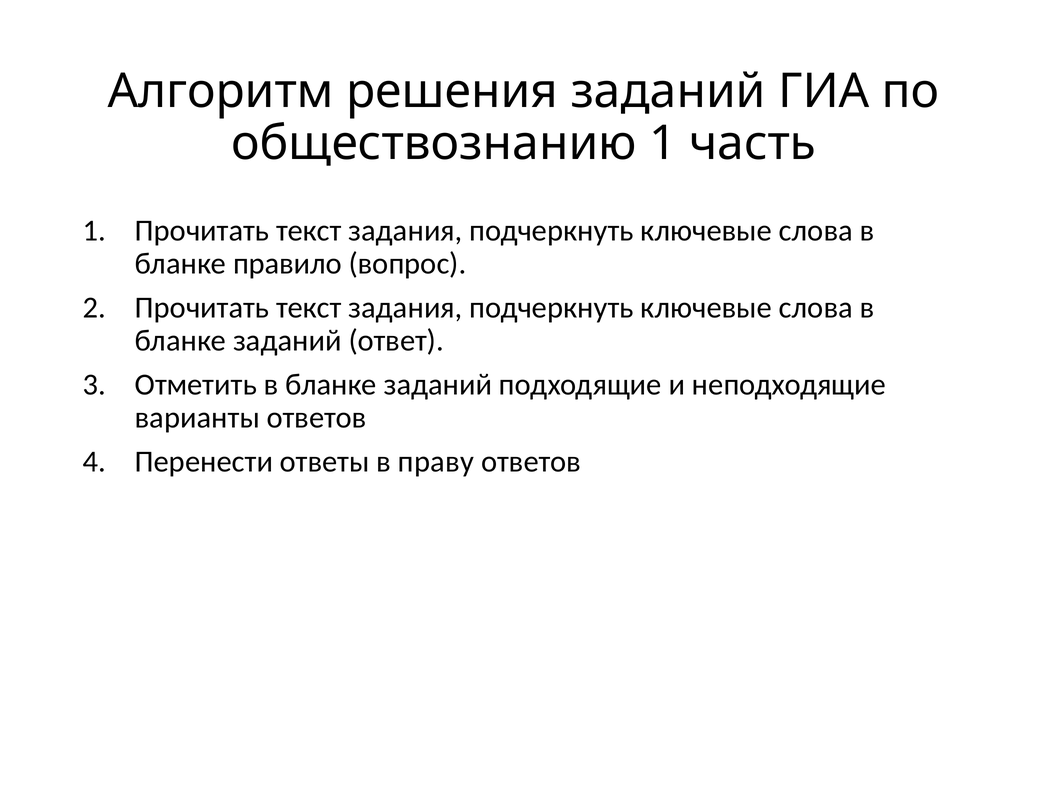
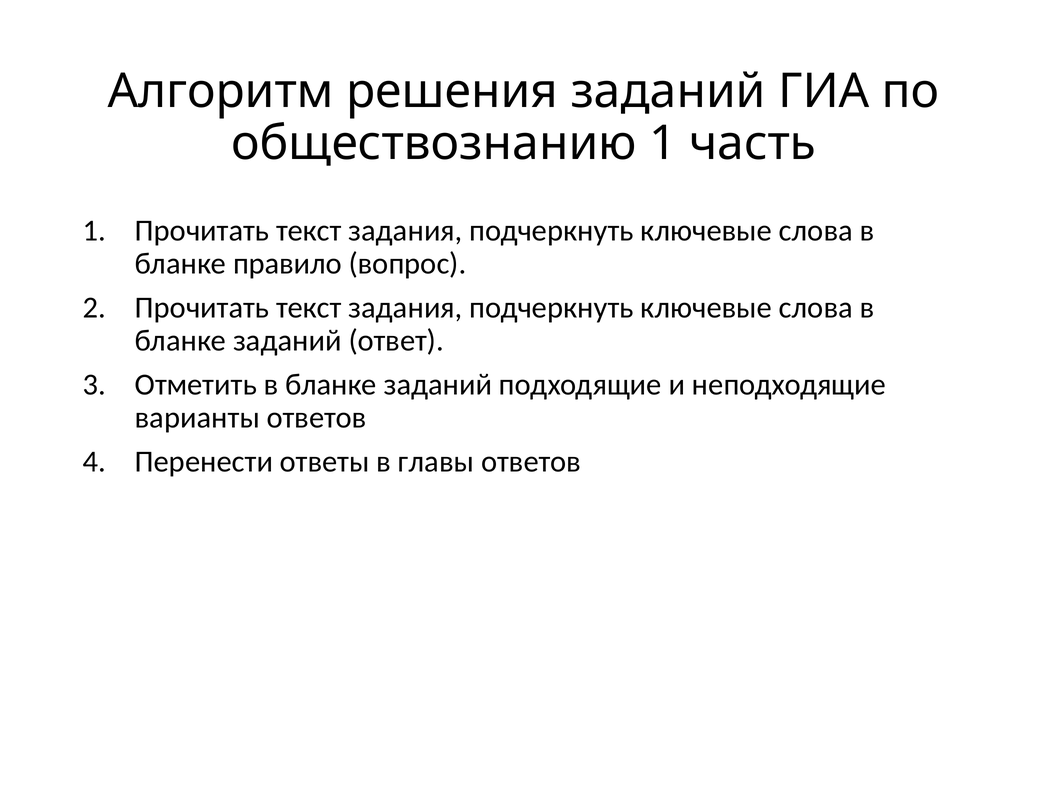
праву: праву -> главы (436, 462)
